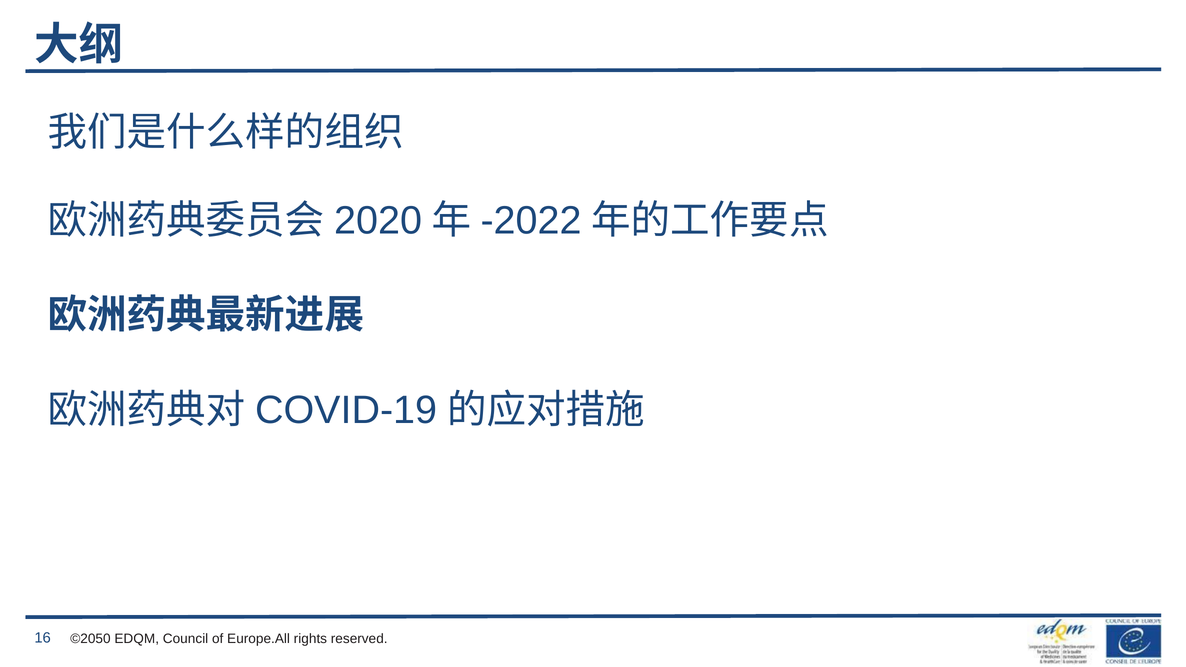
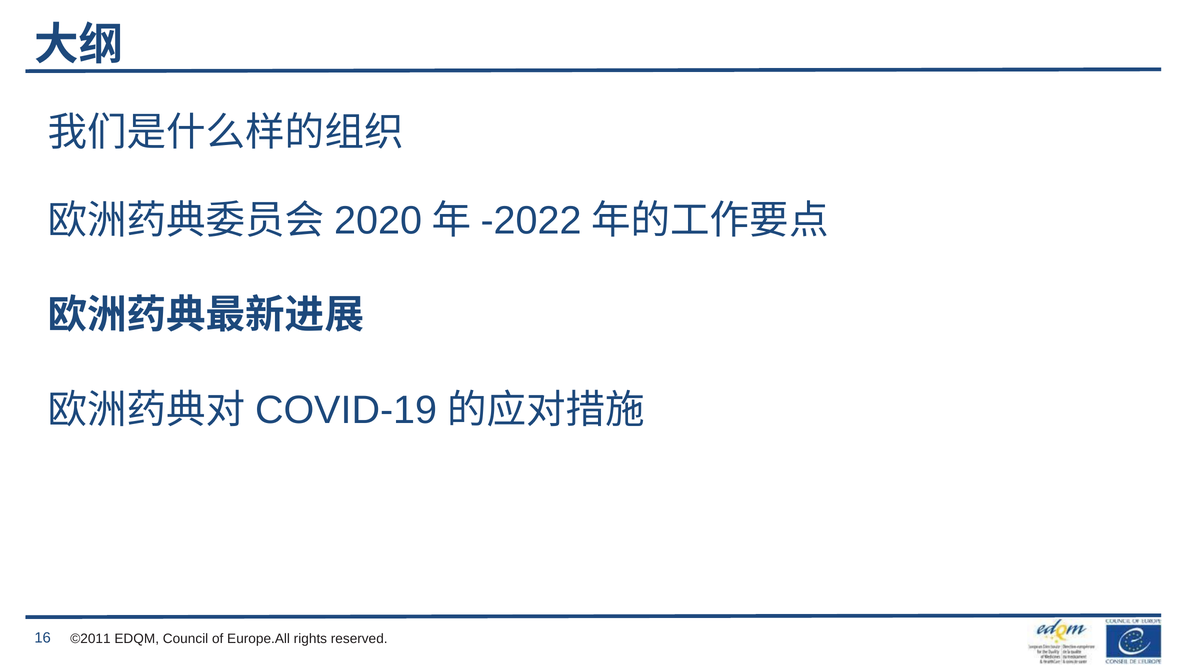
©2050: ©2050 -> ©2011 (90, 639)
